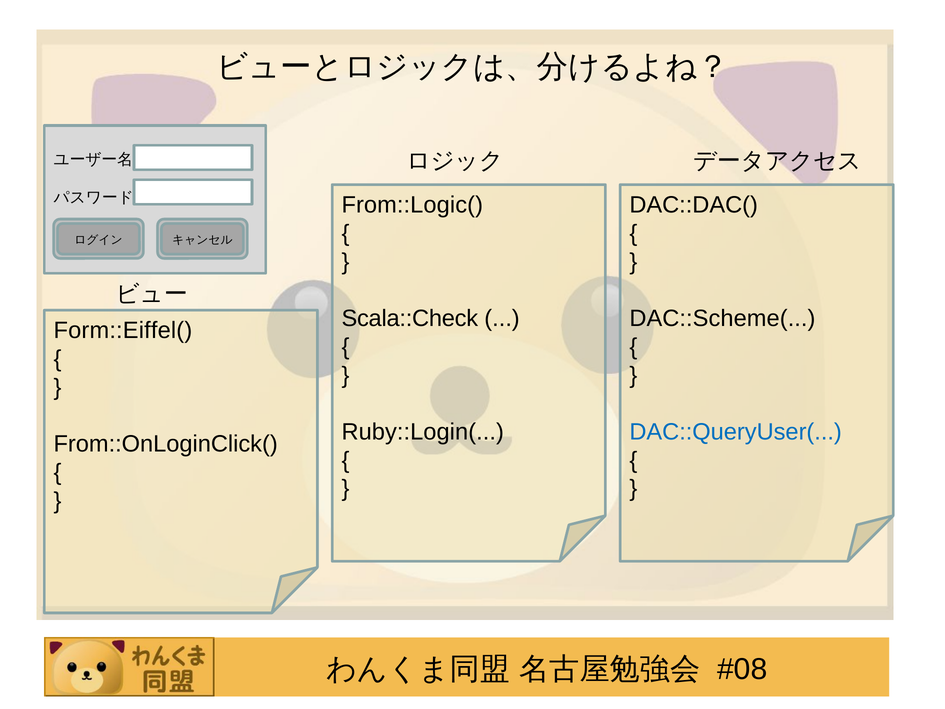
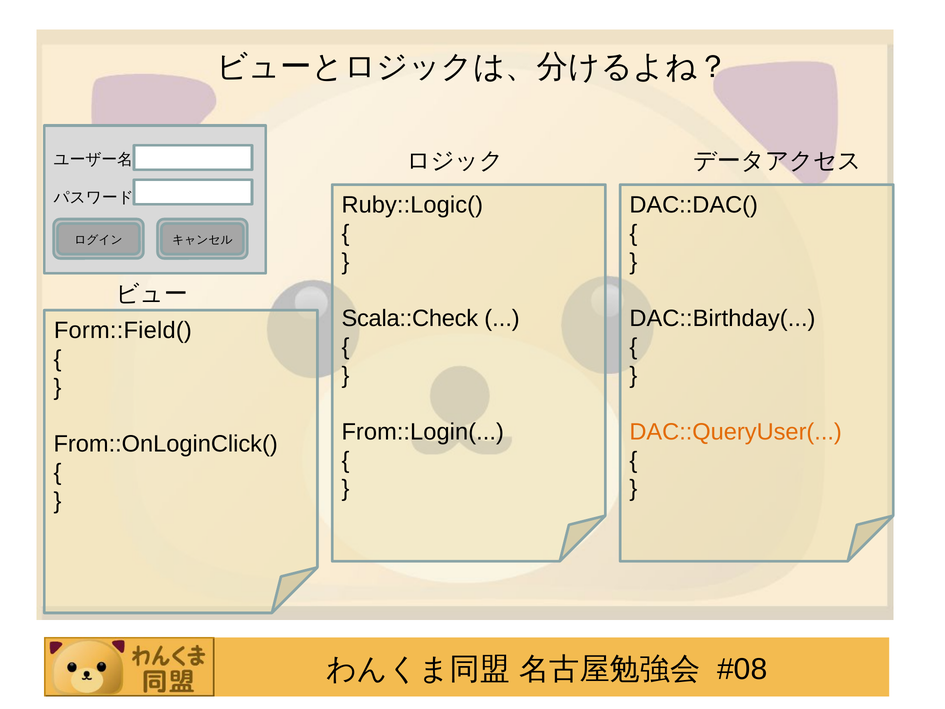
From::Logic(: From::Logic( -> Ruby::Logic( (412, 205)
DAC::Scheme(: DAC::Scheme( -> DAC::Birthday( (722, 318)
Form::Eiffel(: Form::Eiffel( -> Form::Field( (123, 331)
Ruby::Login(: Ruby::Login( -> From::Login( (423, 432)
DAC::QueryUser( colour: blue -> orange (736, 432)
